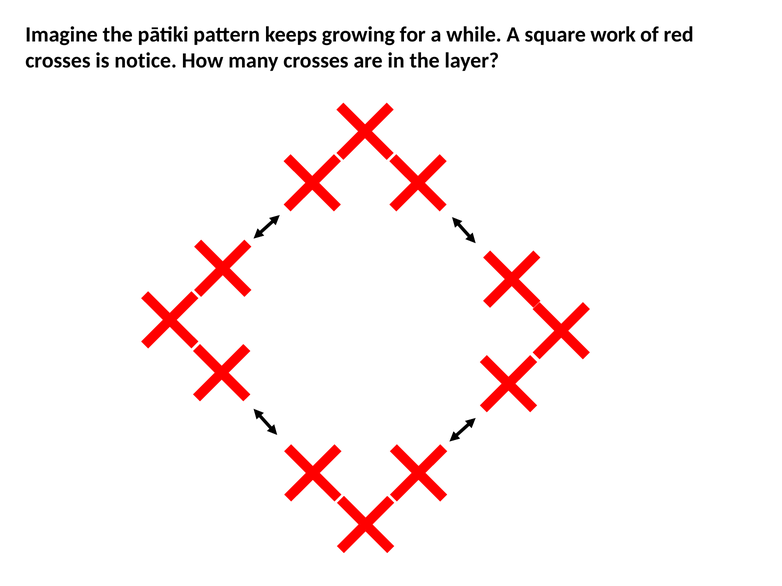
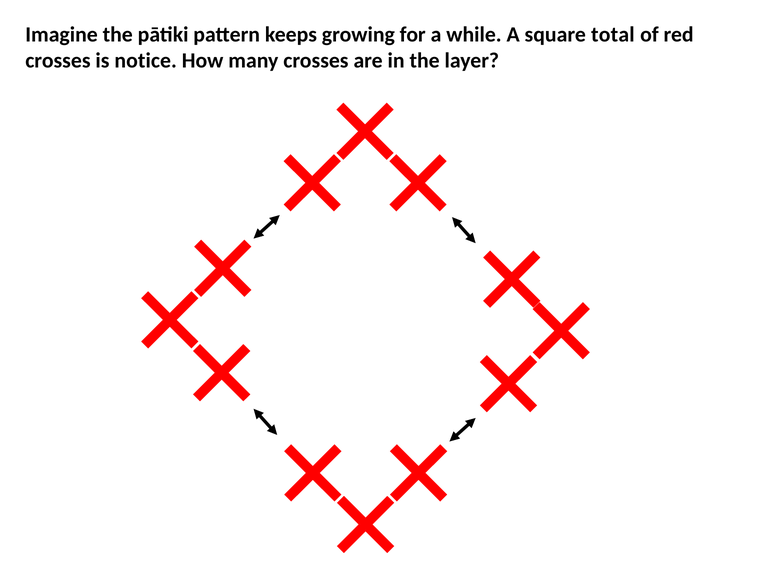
work: work -> total (613, 35)
